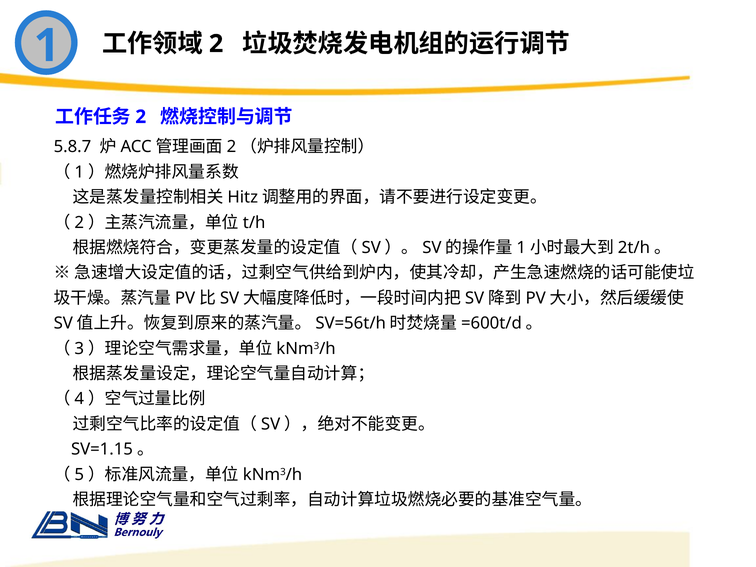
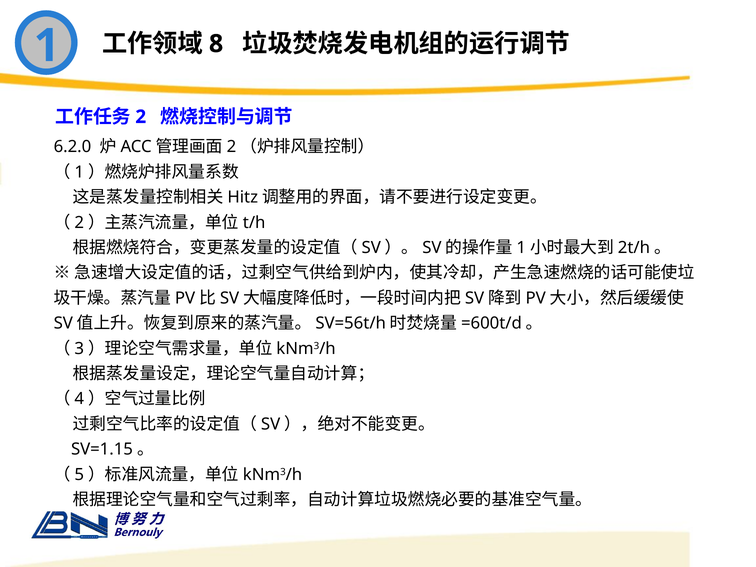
2: 2 -> 8 (216, 44)
5.8.7: 5.8.7 -> 6.2.0 (72, 147)
